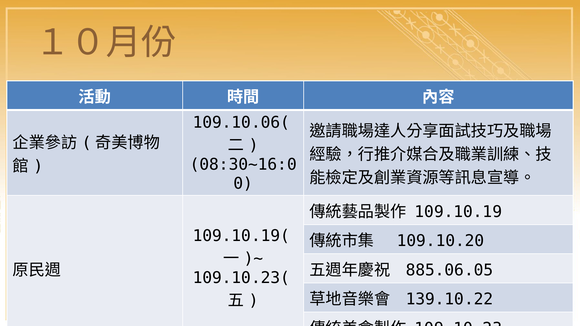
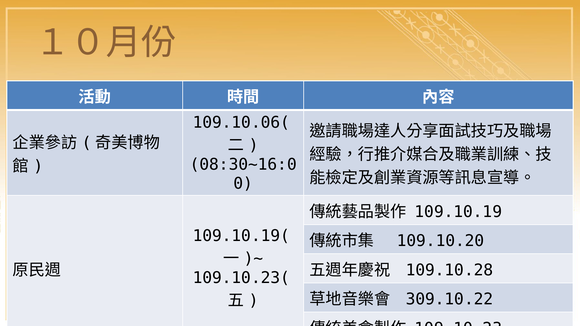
885.06.05: 885.06.05 -> 109.10.28 (449, 270)
139.10.22: 139.10.22 -> 309.10.22 (449, 299)
